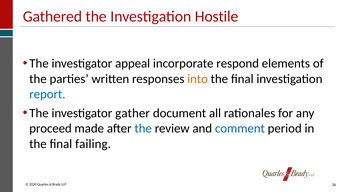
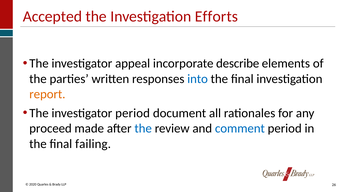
Gathered: Gathered -> Accepted (52, 16)
Hostile: Hostile -> Efforts (216, 16)
respond: respond -> describe (238, 64)
into colour: orange -> blue (198, 79)
report colour: blue -> orange (47, 94)
investigator gather: gather -> period (133, 113)
